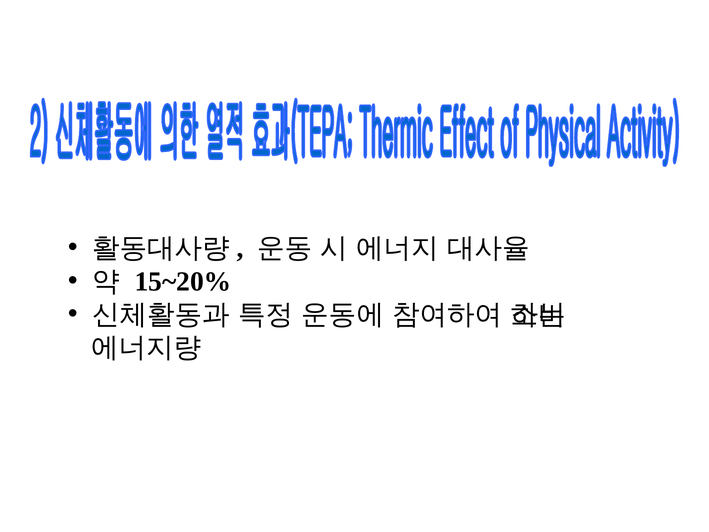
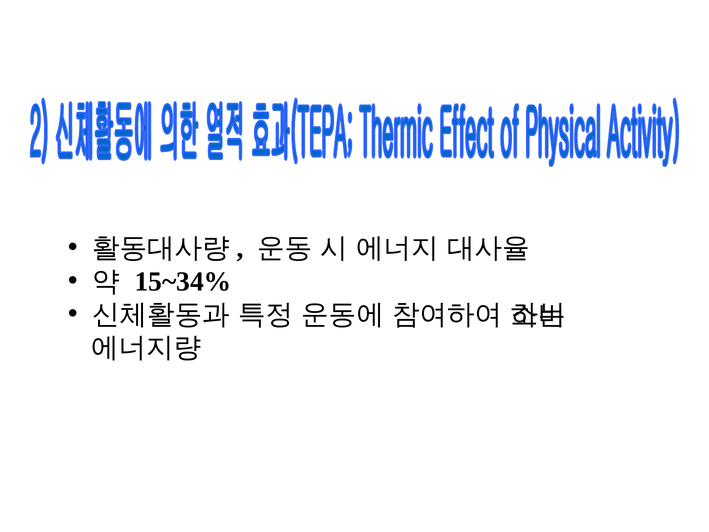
15~20%: 15~20% -> 15~34% (183, 281)
